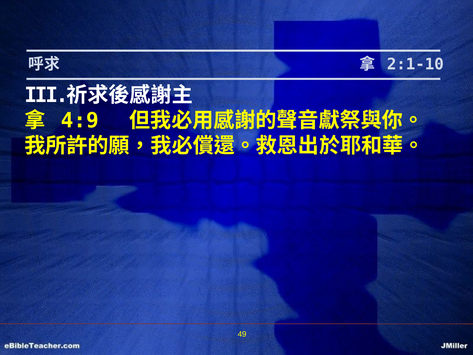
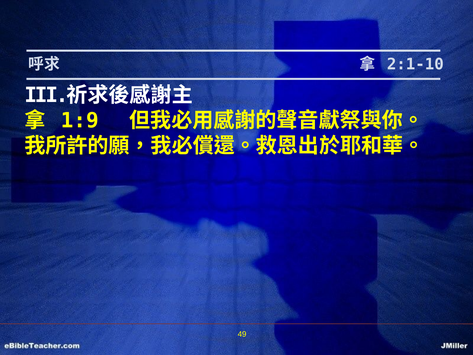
4:9: 4:9 -> 1:9 (80, 120)
